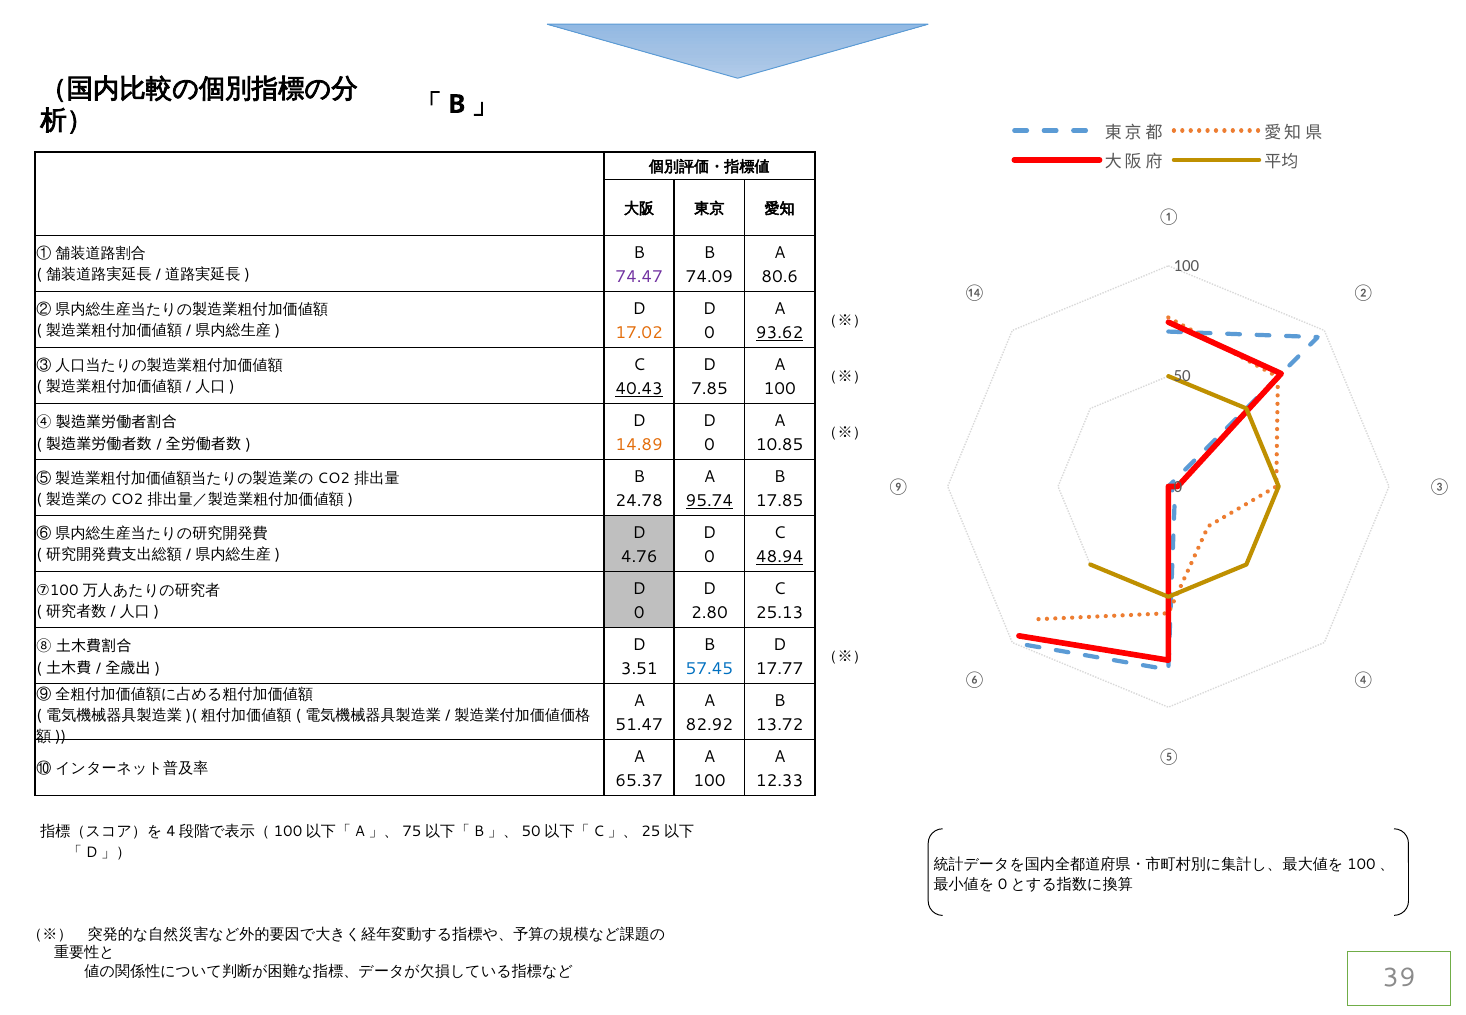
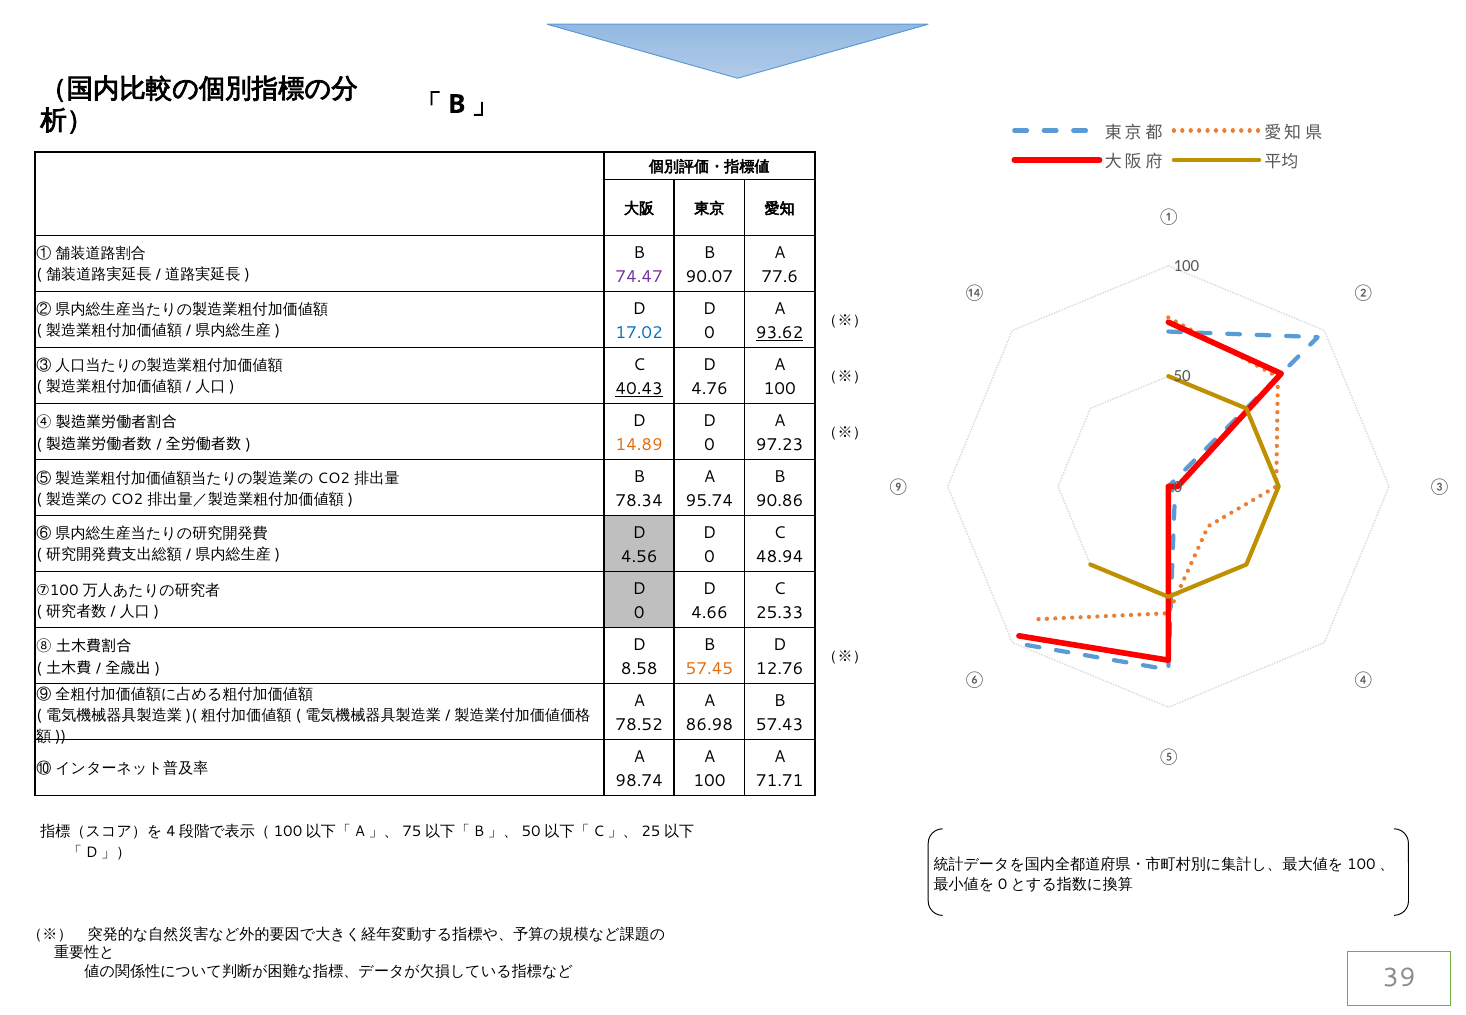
74.09: 74.09 -> 90.07 (709, 277)
80.6: 80.6 -> 77.6 (780, 277)
17.02 colour: orange -> blue (639, 333)
7.85: 7.85 -> 4.76 (709, 389)
10.85: 10.85 -> 97.23 (780, 445)
24.78: 24.78 -> 78.34 (639, 501)
95.74 underline: present -> none (709, 501)
17.85: 17.85 -> 90.86 (780, 501)
4.76: 4.76 -> 4.56 (639, 557)
48.94 underline: present -> none (780, 557)
2.80: 2.80 -> 4.66 (709, 613)
25.13: 25.13 -> 25.33 (780, 613)
3.51: 3.51 -> 8.58 (639, 669)
57.45 colour: blue -> orange (709, 669)
17.77: 17.77 -> 12.76 (780, 669)
51.47: 51.47 -> 78.52 (639, 725)
82.92: 82.92 -> 86.98 (709, 725)
13.72: 13.72 -> 57.43 (780, 725)
65.37: 65.37 -> 98.74 (639, 781)
12.33: 12.33 -> 71.71 (780, 781)
